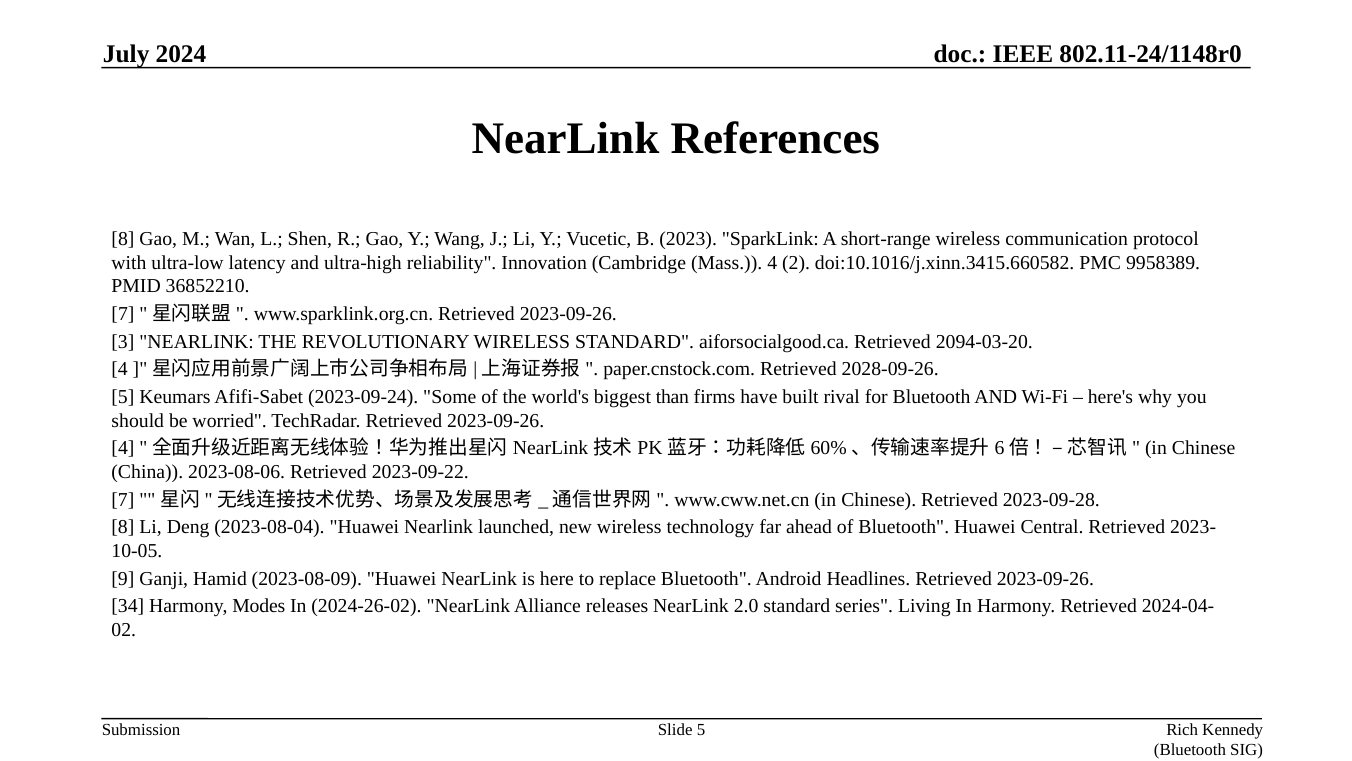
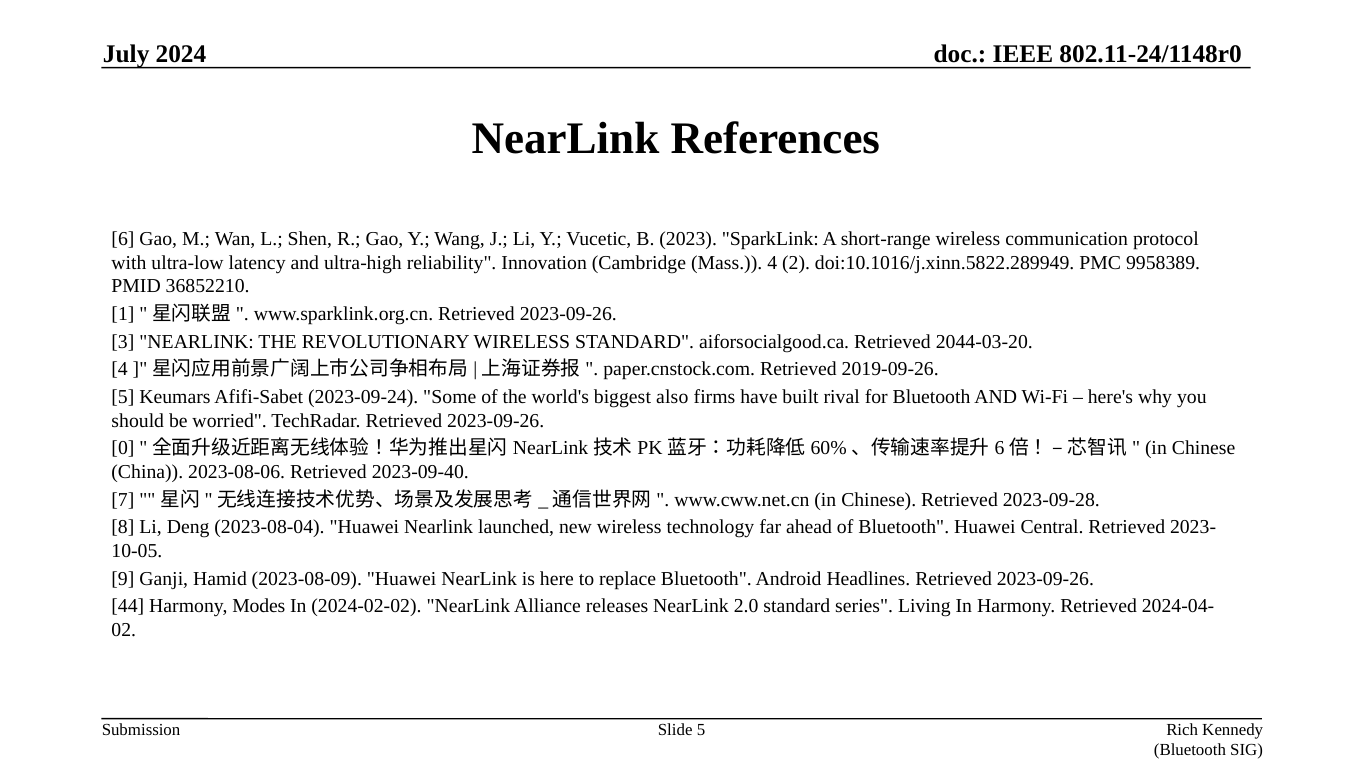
8: 8 -> 6 (123, 239)
doi:10.1016/j.xinn.3415.660582: doi:10.1016/j.xinn.3415.660582 -> doi:10.1016/j.xinn.5822.289949 (945, 263)
7: 7 -> 1 (123, 314)
2094-03-20: 2094-03-20 -> 2044-03-20 (984, 341)
2028-09-26: 2028-09-26 -> 2019-09-26 (890, 369)
than: than -> also (672, 397)
4: 4 -> 0 (123, 448)
2023-09-22: 2023-09-22 -> 2023-09-40 (420, 472)
34: 34 -> 44 (128, 606)
2024-26-02: 2024-26-02 -> 2024-02-02 (366, 606)
